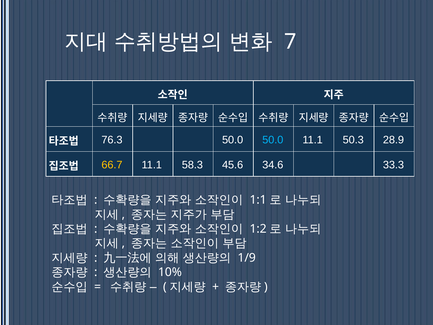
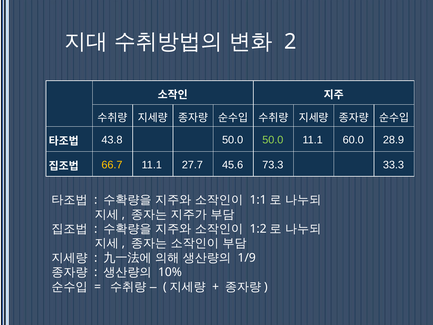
7: 7 -> 2 (290, 42)
76.3: 76.3 -> 43.8 (112, 140)
50.0 colour: light blue -> light green (273, 140)
50.3: 50.3 -> 60.0 (353, 140)
58.3: 58.3 -> 27.7 (192, 165)
34.6: 34.6 -> 73.3 (273, 165)
